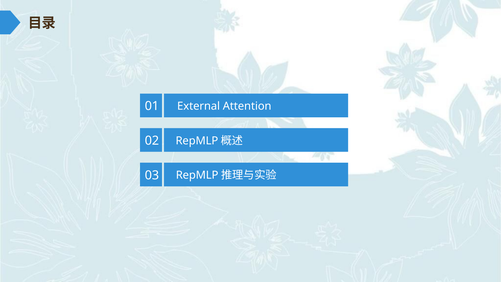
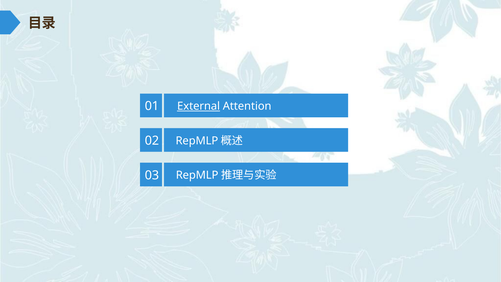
External underline: none -> present (199, 106)
